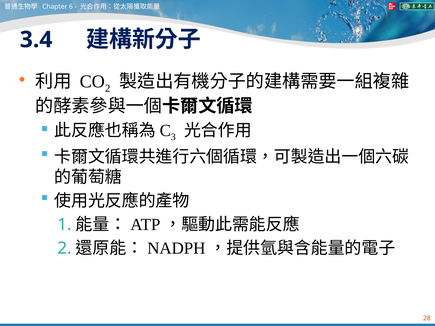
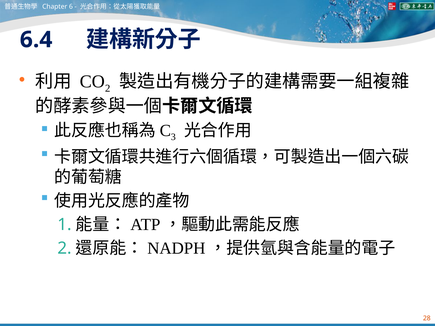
3.4: 3.4 -> 6.4 (36, 40)
